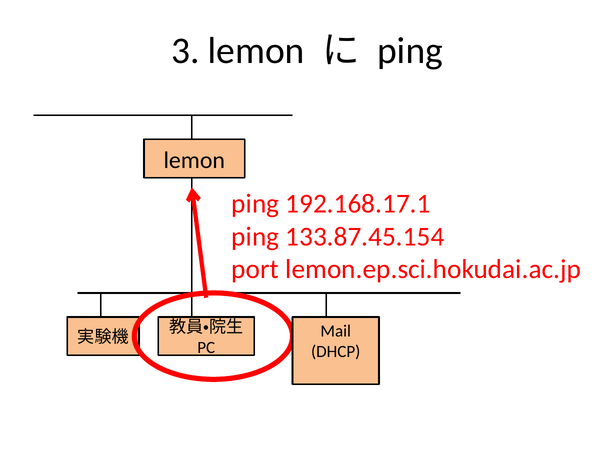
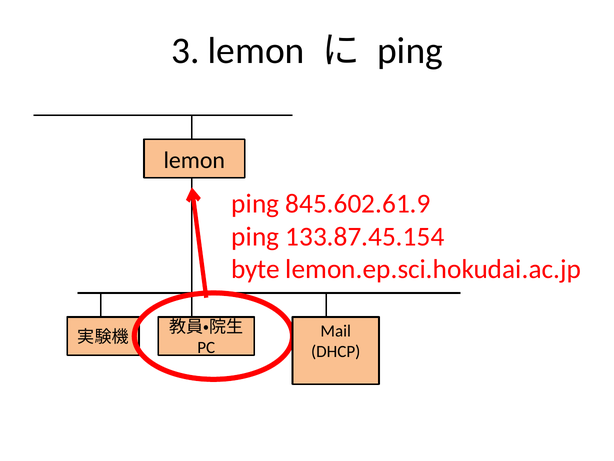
192.168.17.1: 192.168.17.1 -> 845.602.61.9 (358, 204)
port: port -> byte (255, 269)
